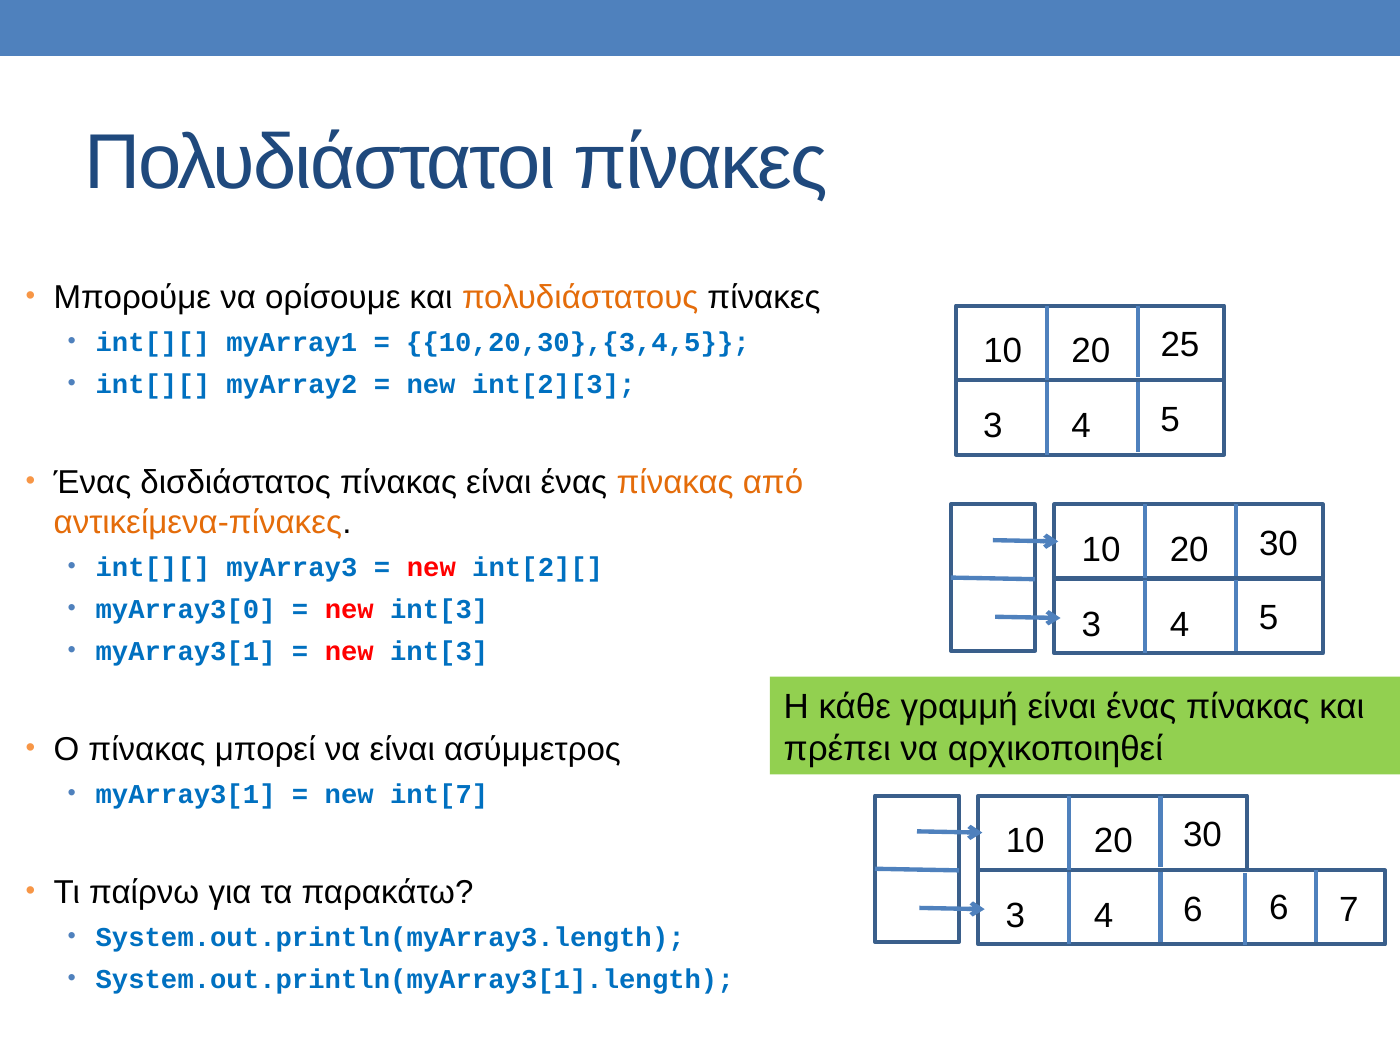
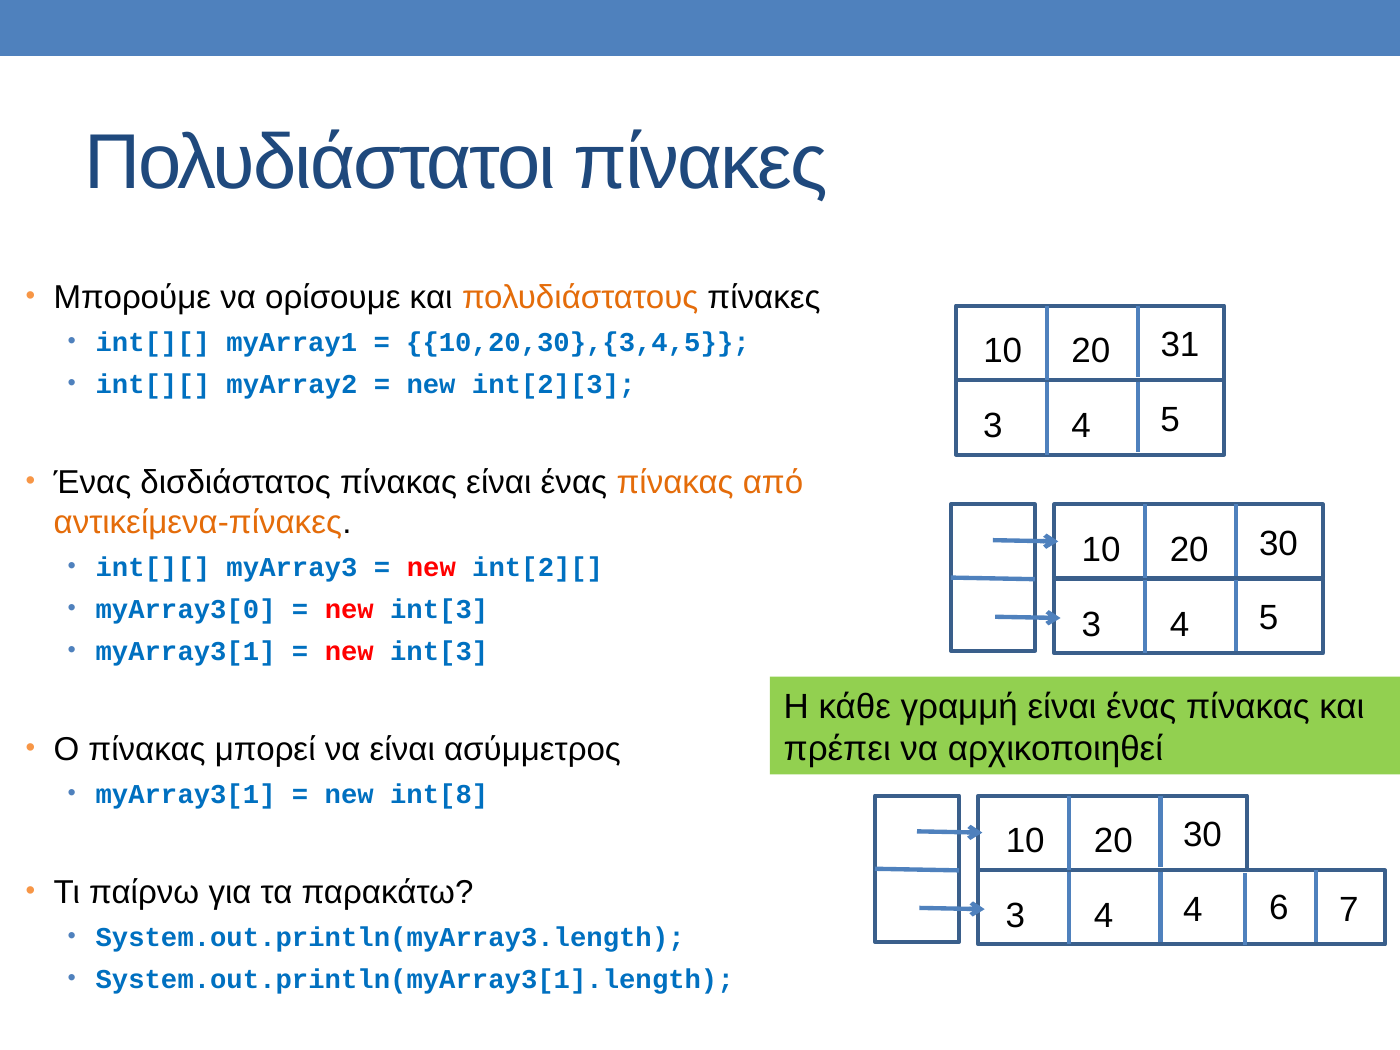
25: 25 -> 31 (1180, 345)
int[7: int[7 -> int[8 (439, 795)
4 6: 6 -> 4 (1193, 909)
